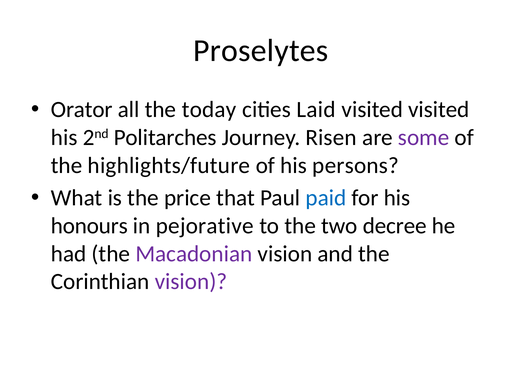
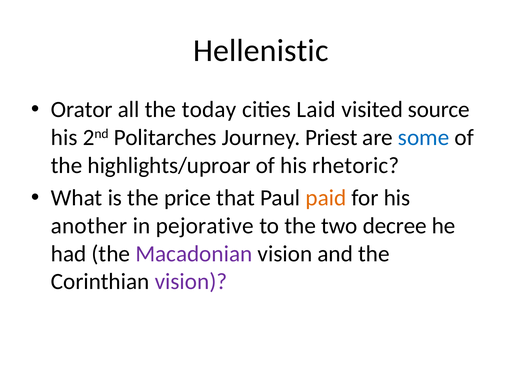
Proselytes: Proselytes -> Hellenistic (261, 51)
visited visited: visited -> source (439, 110)
Risen: Risen -> Priest (331, 137)
some colour: purple -> blue (424, 137)
highlights/future: highlights/future -> highlights/uproar (169, 165)
persons: persons -> rhetoric (356, 165)
paid colour: blue -> orange (326, 198)
honours: honours -> another (89, 226)
